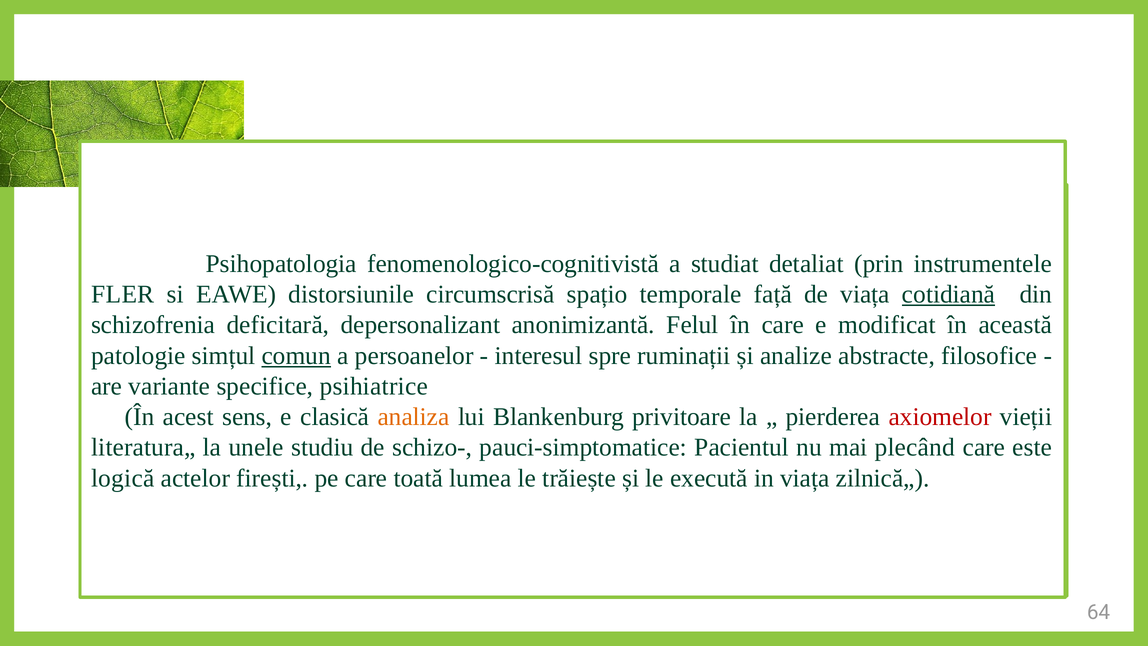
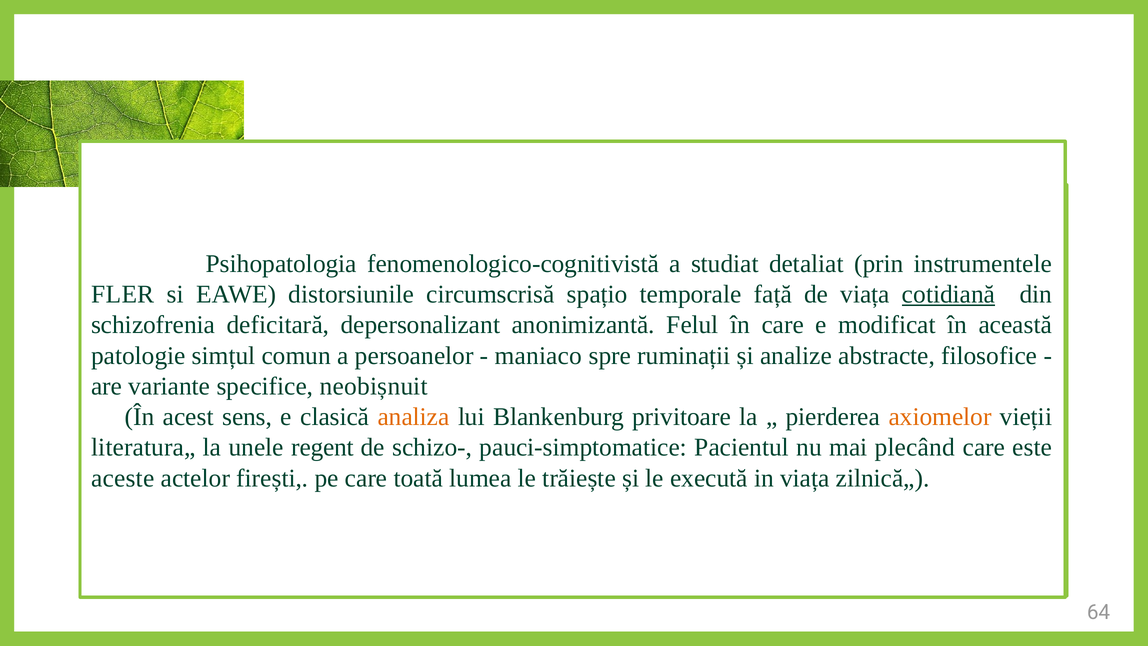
comun underline: present -> none (296, 356)
interesul: interesul -> maniaco (538, 356)
psihiatrice: psihiatrice -> neobișnuit (374, 386)
axiomelor colour: red -> orange (940, 417)
studiu: studiu -> regent (322, 447)
logică: logică -> aceste (123, 478)
